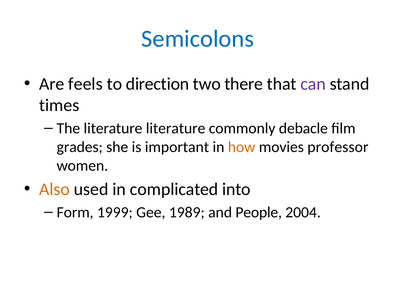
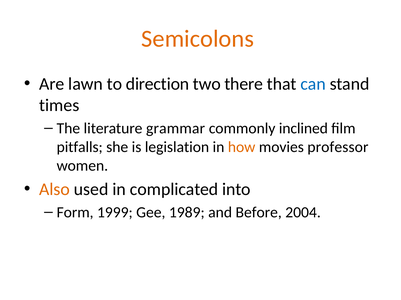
Semicolons colour: blue -> orange (198, 39)
feels: feels -> lawn (86, 84)
can colour: purple -> blue (313, 84)
literature literature: literature -> grammar (176, 129)
debacle: debacle -> inclined (303, 129)
grades: grades -> pitfalls (80, 147)
important: important -> legislation (177, 147)
People: People -> Before (259, 213)
